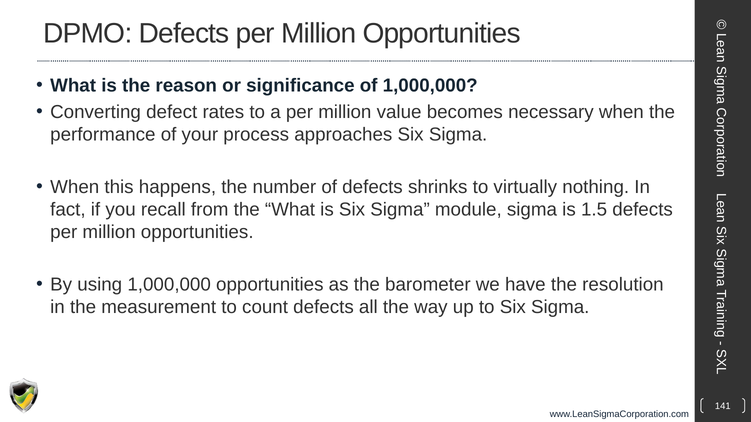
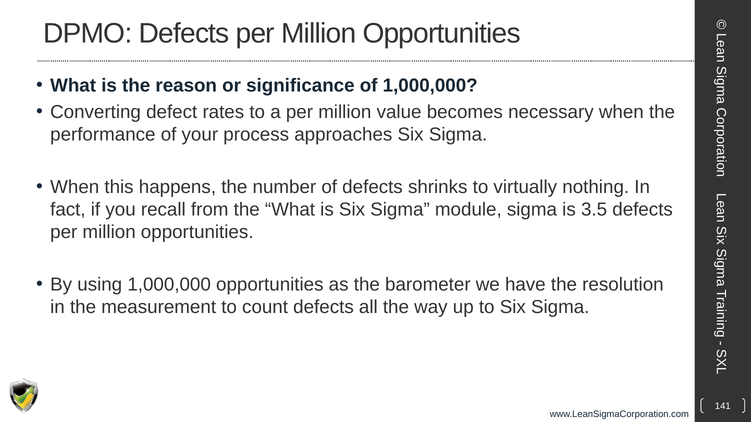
1.5: 1.5 -> 3.5 (594, 210)
